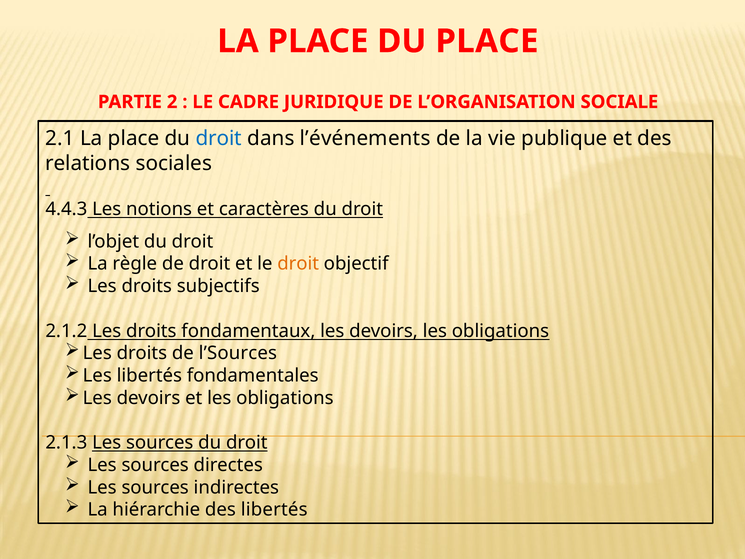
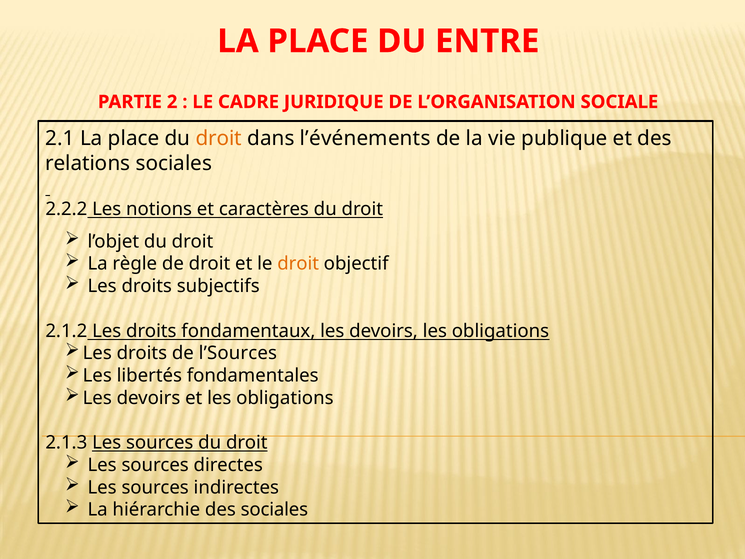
DU PLACE: PLACE -> ENTRE (487, 41)
droit colour: blue -> orange (219, 138)
4.4.3: 4.4.3 -> 2.2.2 (66, 209)
des libertés: libertés -> sociales (274, 510)
